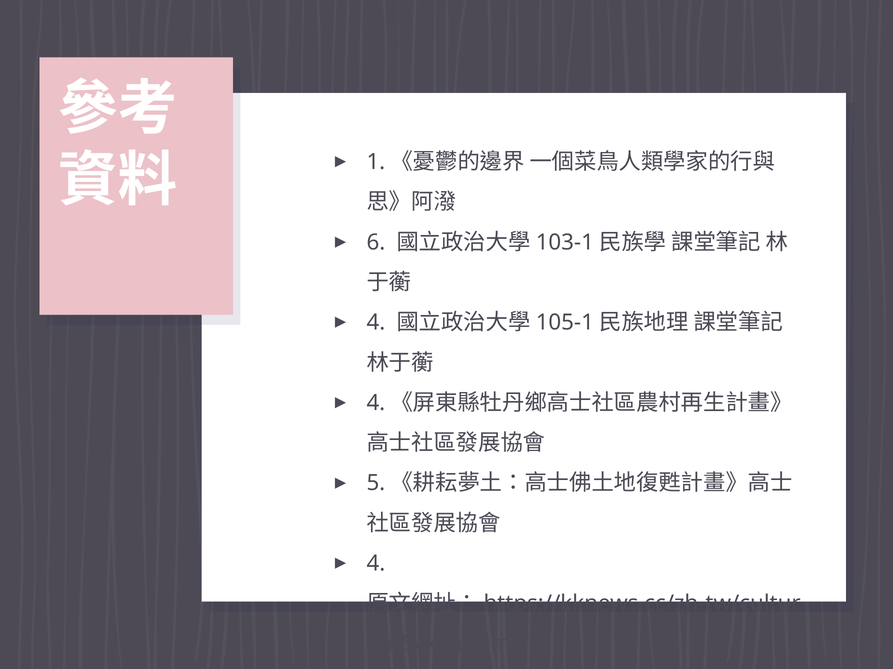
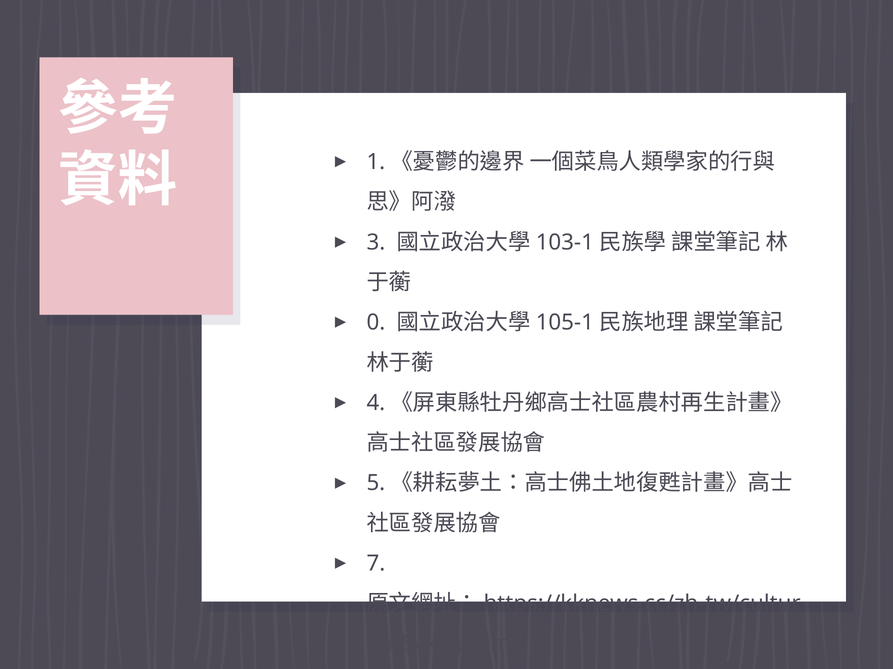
6: 6 -> 3 (376, 242)
4: 4 -> 0 (376, 323)
4: 4 -> 7 (376, 564)
